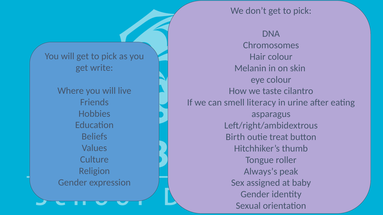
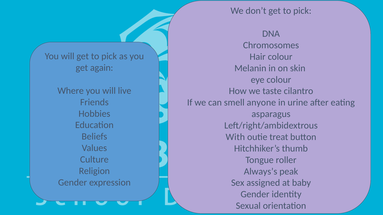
write: write -> again (102, 68)
literacy: literacy -> anyone (261, 103)
Birth: Birth -> With (235, 137)
